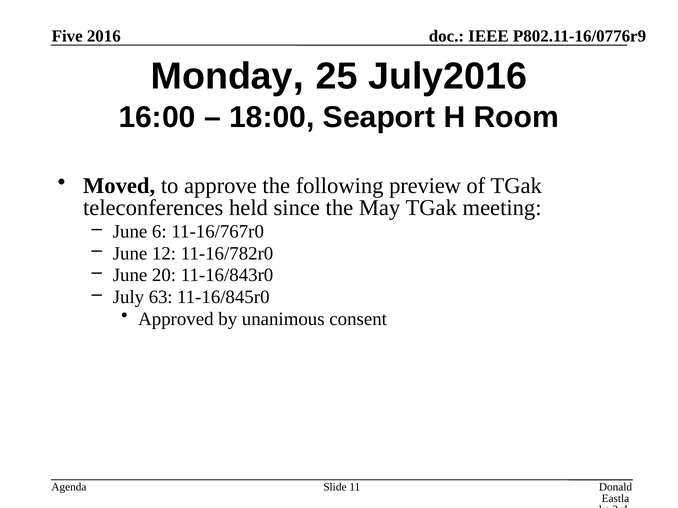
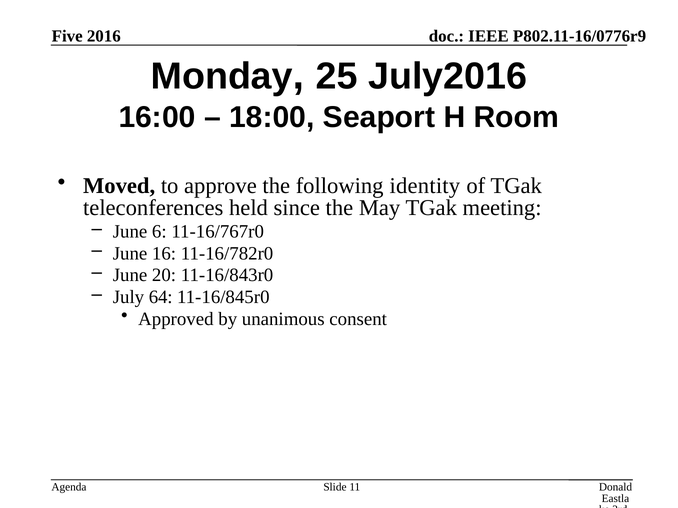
preview: preview -> identity (425, 186)
12: 12 -> 16 (164, 254)
63: 63 -> 64 (161, 297)
